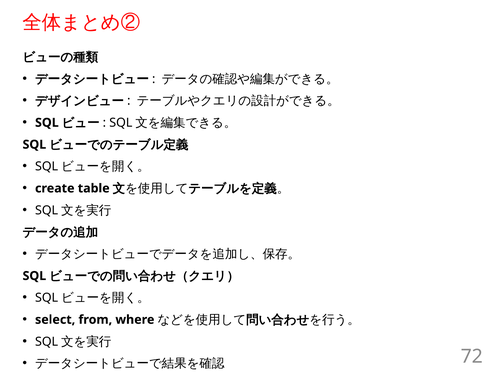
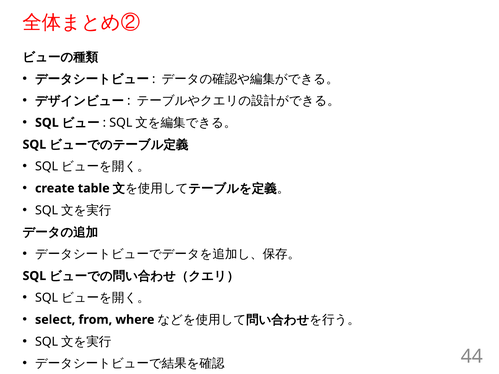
72: 72 -> 44 (472, 357)
